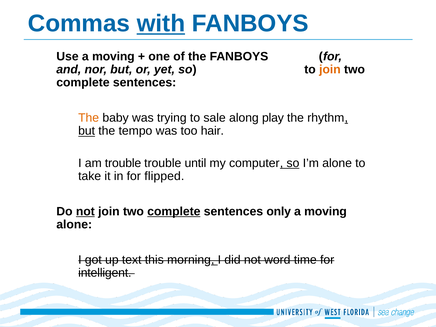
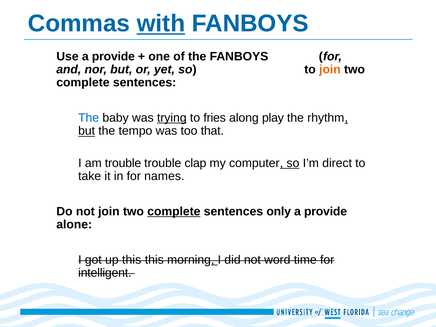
Use a moving: moving -> provide (113, 56)
The colour: orange -> blue (89, 118)
trying underline: none -> present (172, 118)
sale: sale -> fries (215, 118)
hair: hair -> that (212, 131)
until: until -> clap (195, 163)
I’m alone: alone -> direct (337, 163)
flipped: flipped -> names (164, 176)
not underline: present -> none (85, 211)
moving: moving -> provide (326, 211)
up text: text -> this (132, 260)
